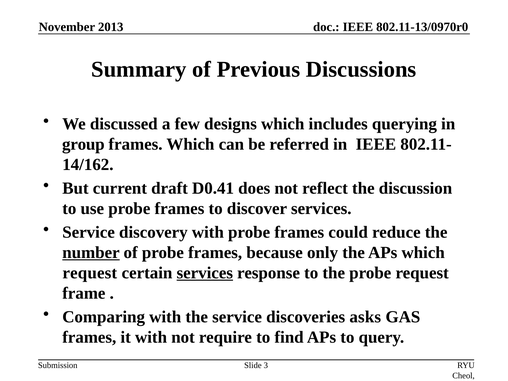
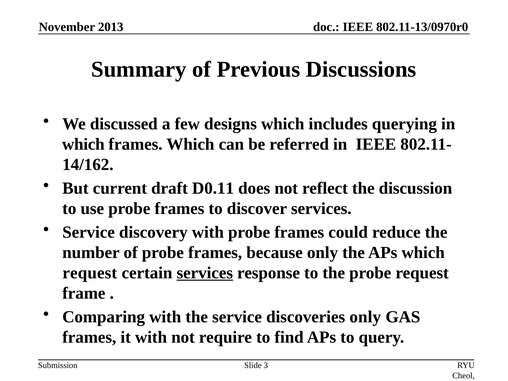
group: group -> which (83, 144)
D0.41: D0.41 -> D0.11 (213, 188)
number underline: present -> none (91, 253)
discoveries asks: asks -> only (365, 317)
